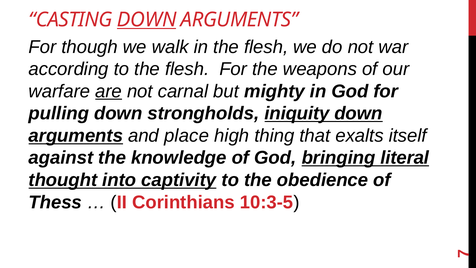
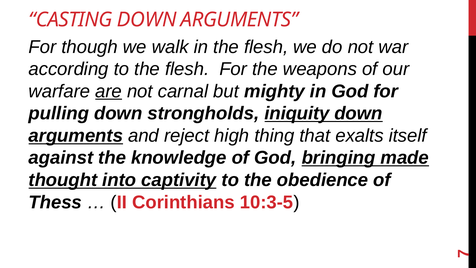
DOWN underline: present -> none (147, 20)
place: place -> reject (187, 136)
literal: literal -> made (405, 158)
